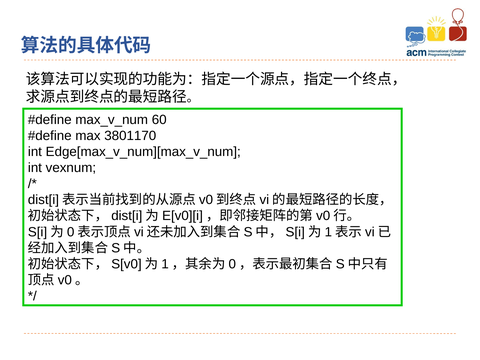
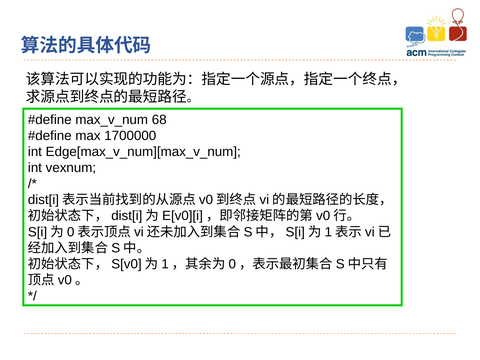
60: 60 -> 68 (159, 120)
3801170: 3801170 -> 1700000 (130, 136)
